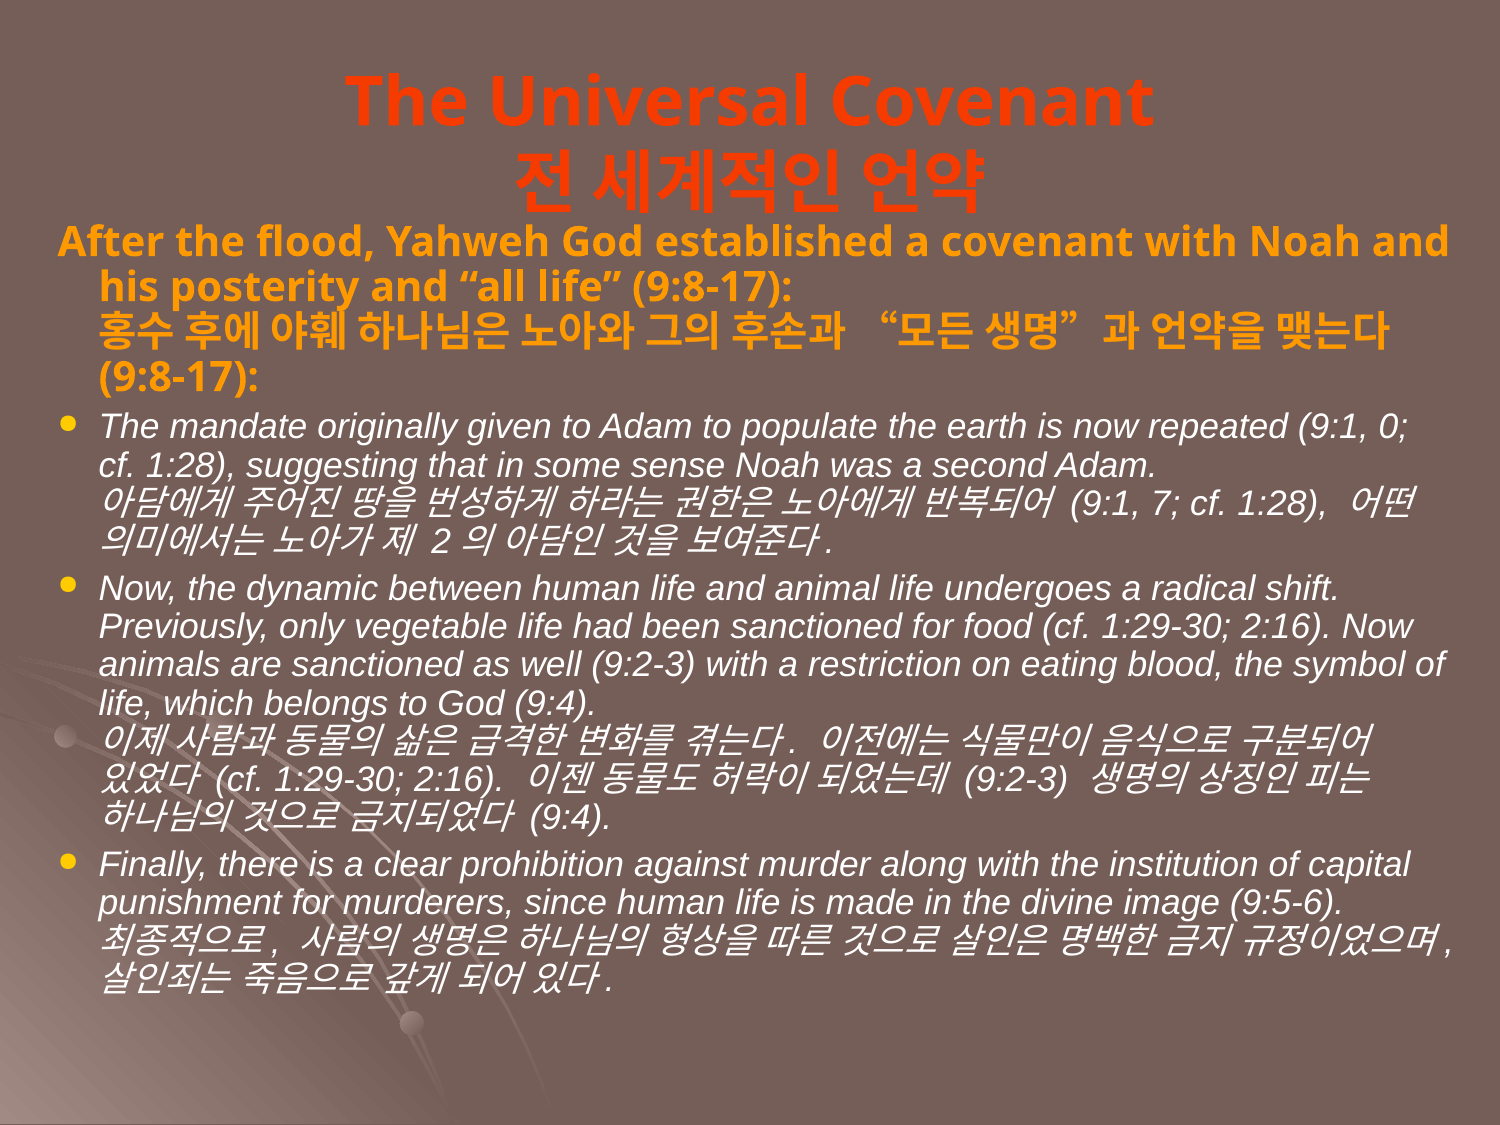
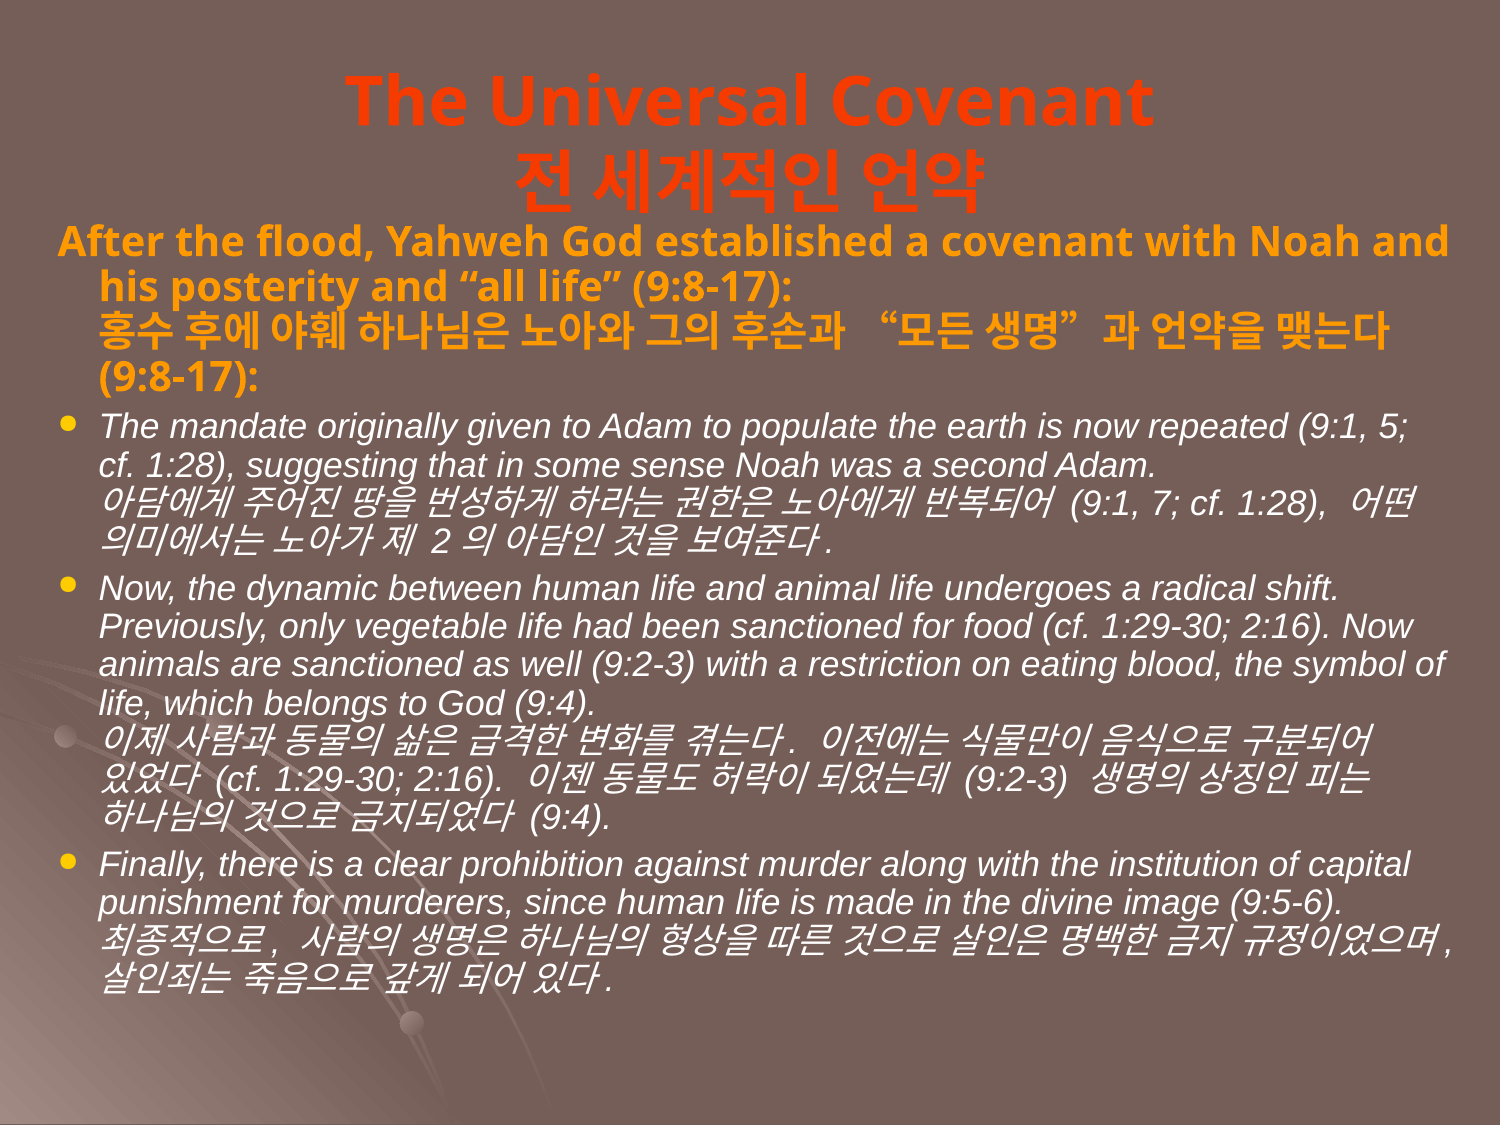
0: 0 -> 5 (1393, 427)
